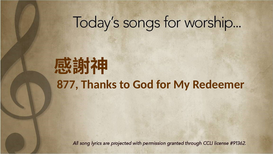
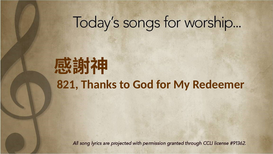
877: 877 -> 821 (68, 84)
